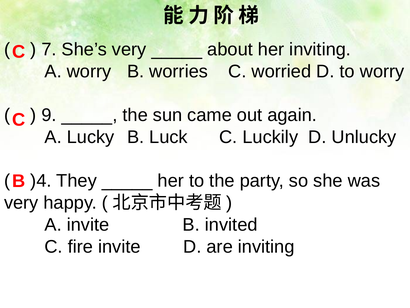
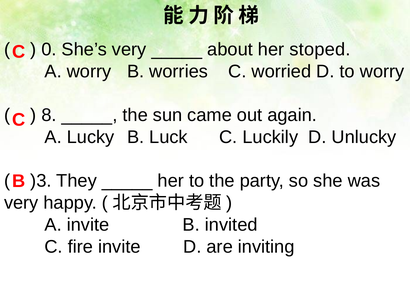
7: 7 -> 0 (49, 49)
her inviting: inviting -> stoped (320, 49)
9: 9 -> 8 (49, 115)
)4: )4 -> )3 (41, 181)
